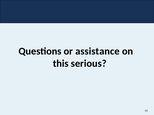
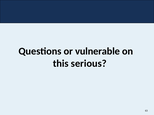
assistance: assistance -> vulnerable (98, 51)
